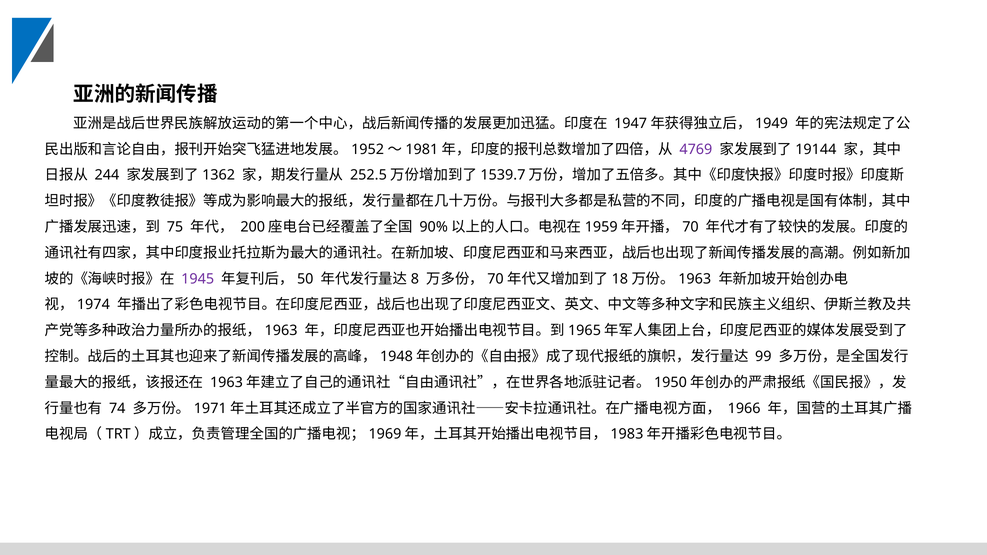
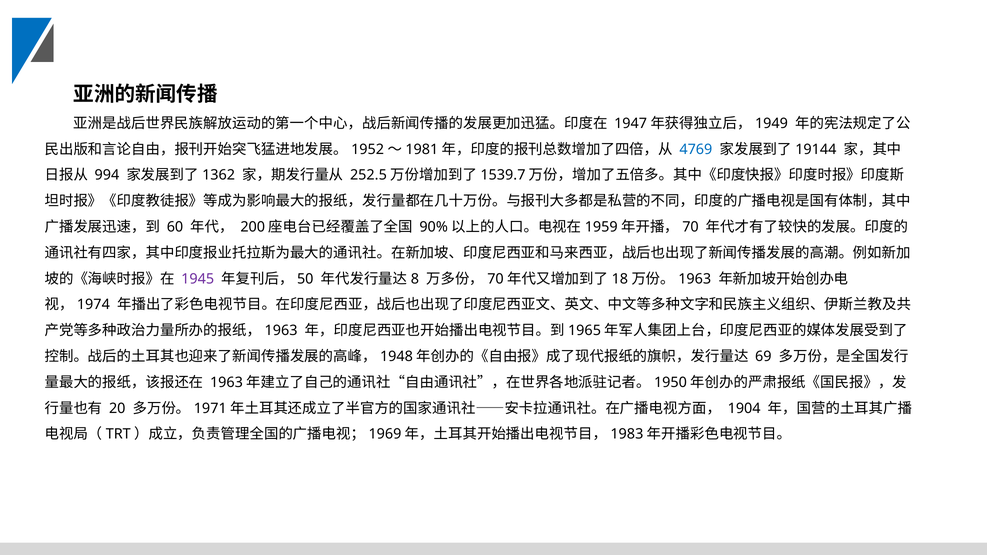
4769 colour: purple -> blue (696, 149)
244: 244 -> 994 (107, 175)
75: 75 -> 60 (175, 227)
99: 99 -> 69 (763, 357)
74: 74 -> 20 (117, 408)
1966: 1966 -> 1904 (744, 408)
